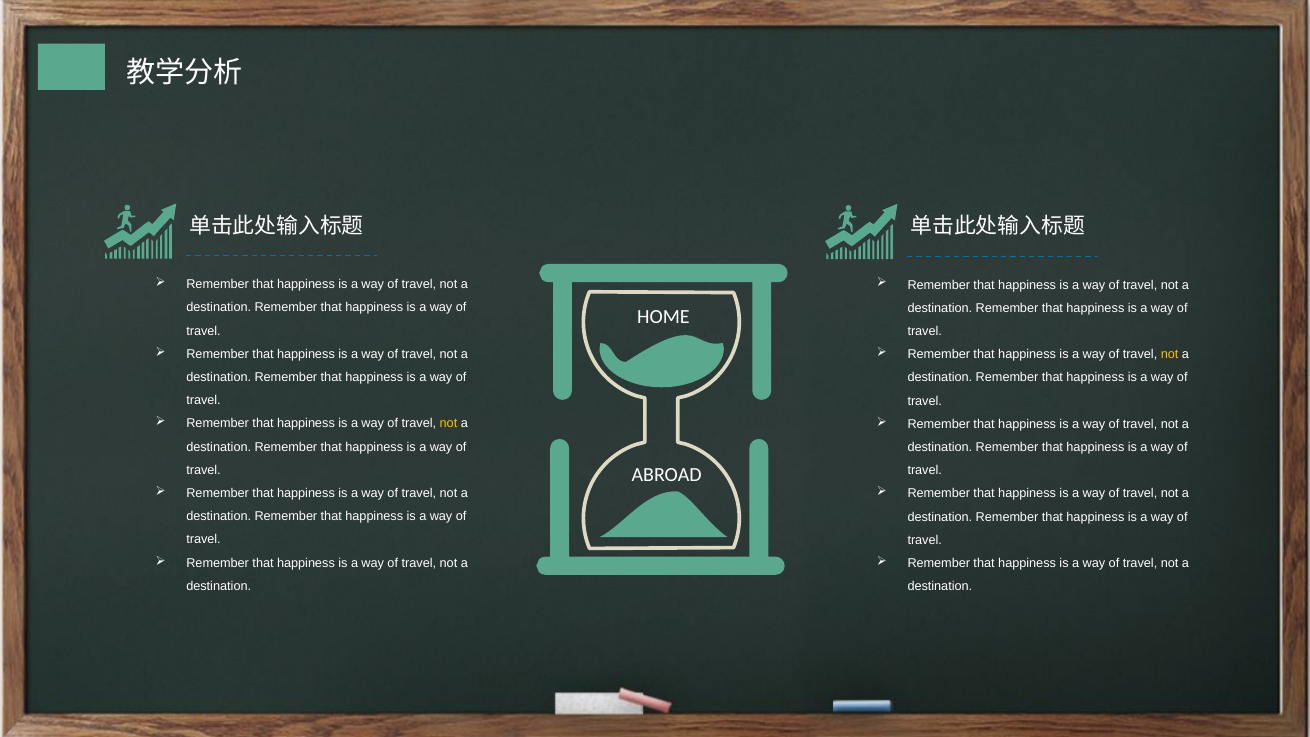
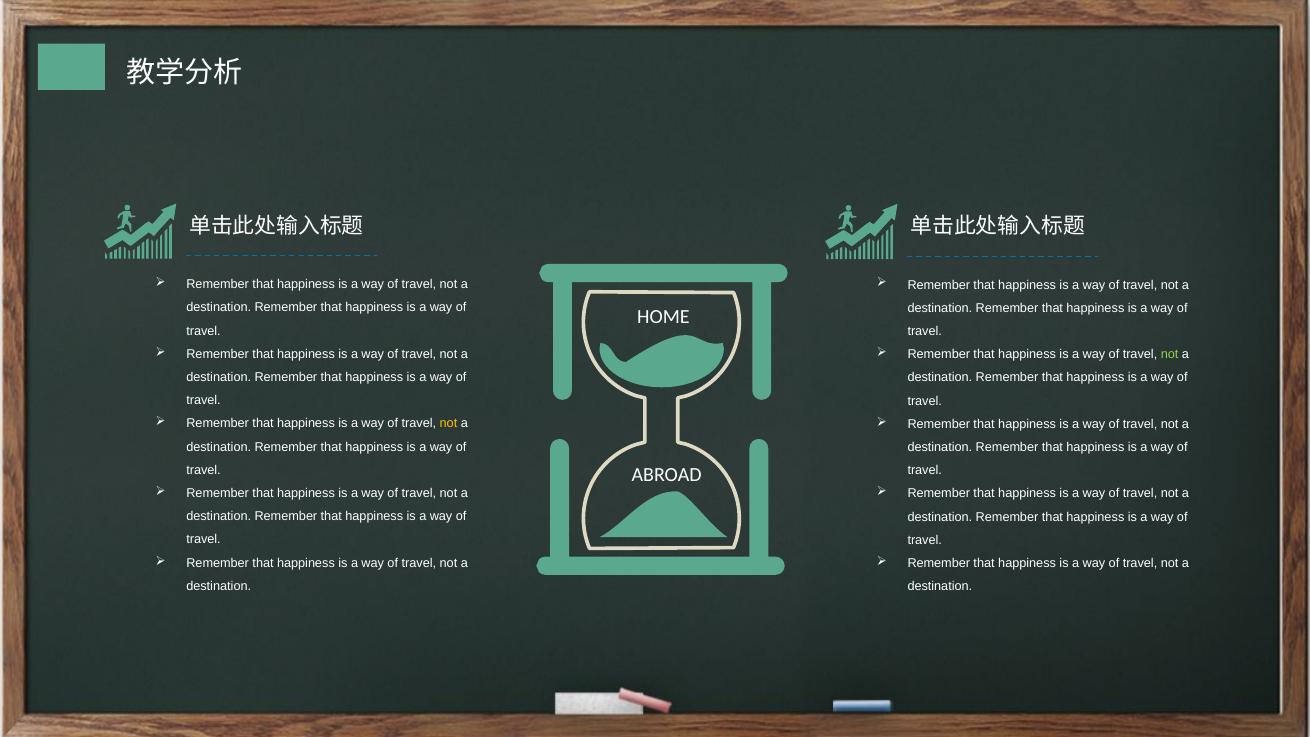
not colour: yellow -> light green (1170, 355)
